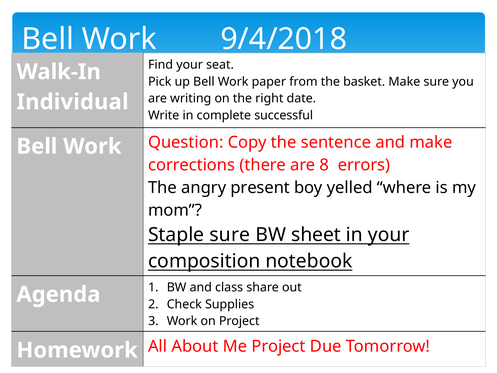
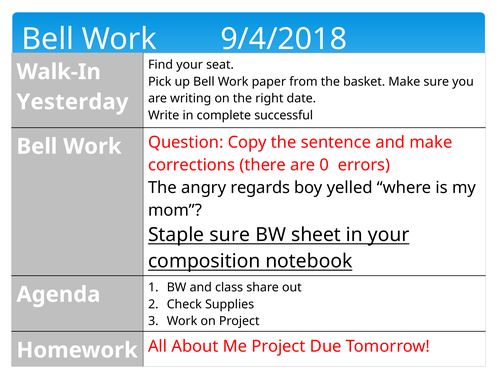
Individual: Individual -> Yesterday (72, 102)
8: 8 -> 0 (324, 165)
present: present -> regards (260, 188)
